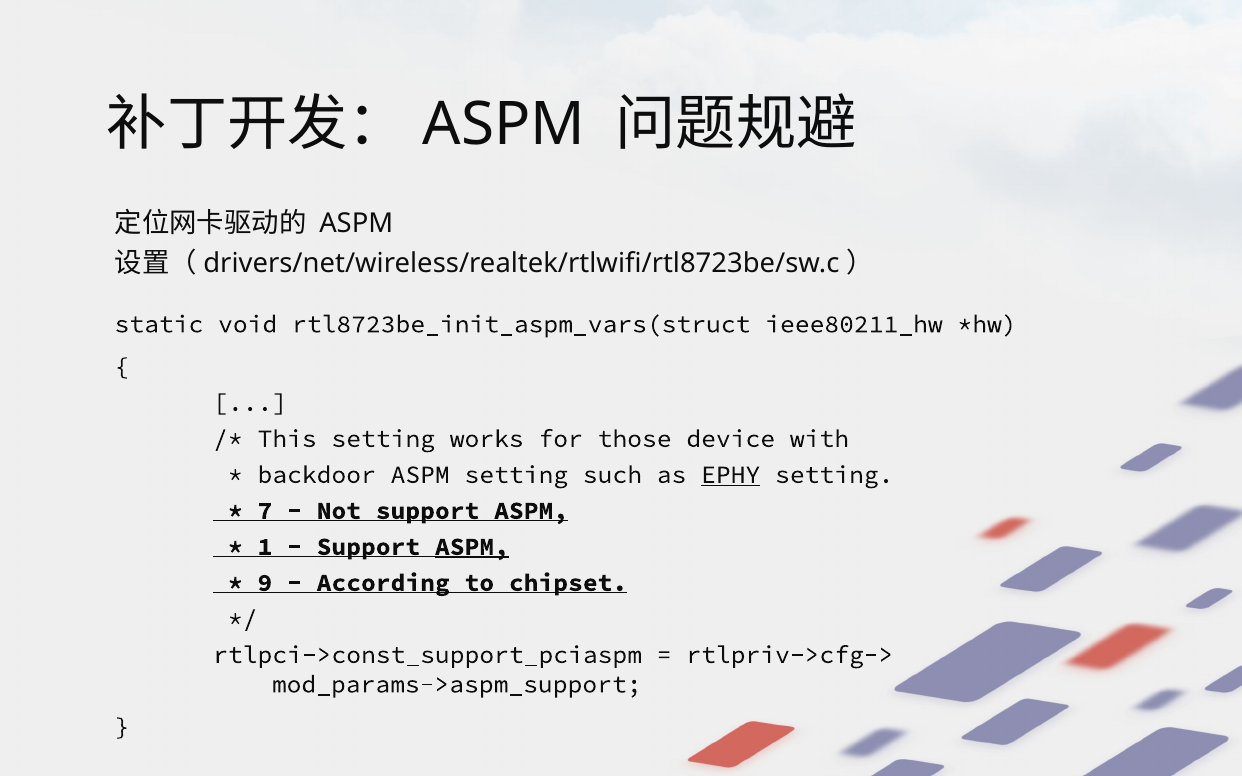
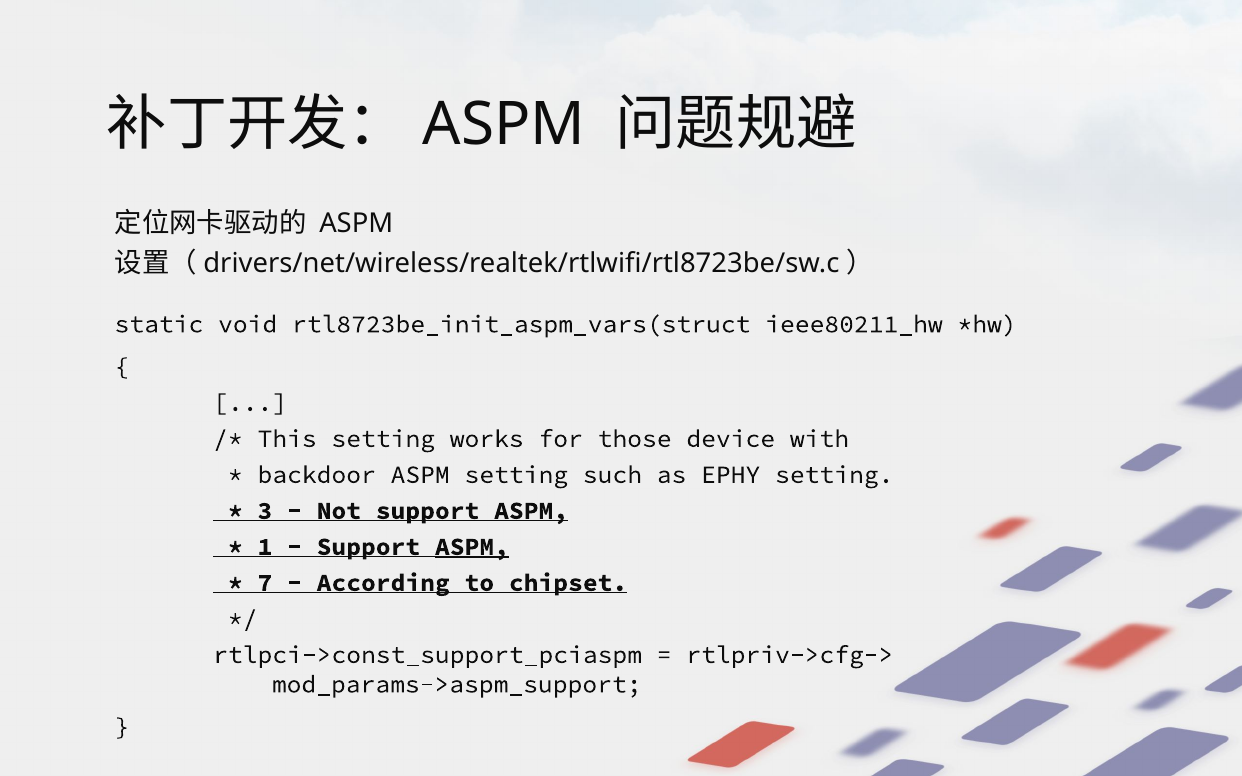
EPHY underline: present -> none (731, 475)
7: 7 -> 3 (265, 511)
9: 9 -> 7 (265, 583)
